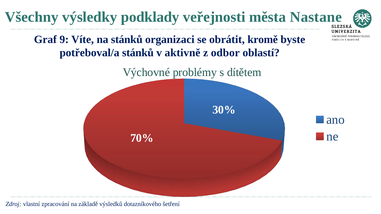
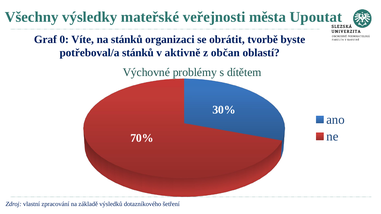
podklady: podklady -> mateřské (150, 17)
Nastane: Nastane -> Upoutat (316, 17)
9: 9 -> 0 (64, 39)
kromě: kromě -> tvorbě (263, 39)
odbor: odbor -> občan (225, 53)
